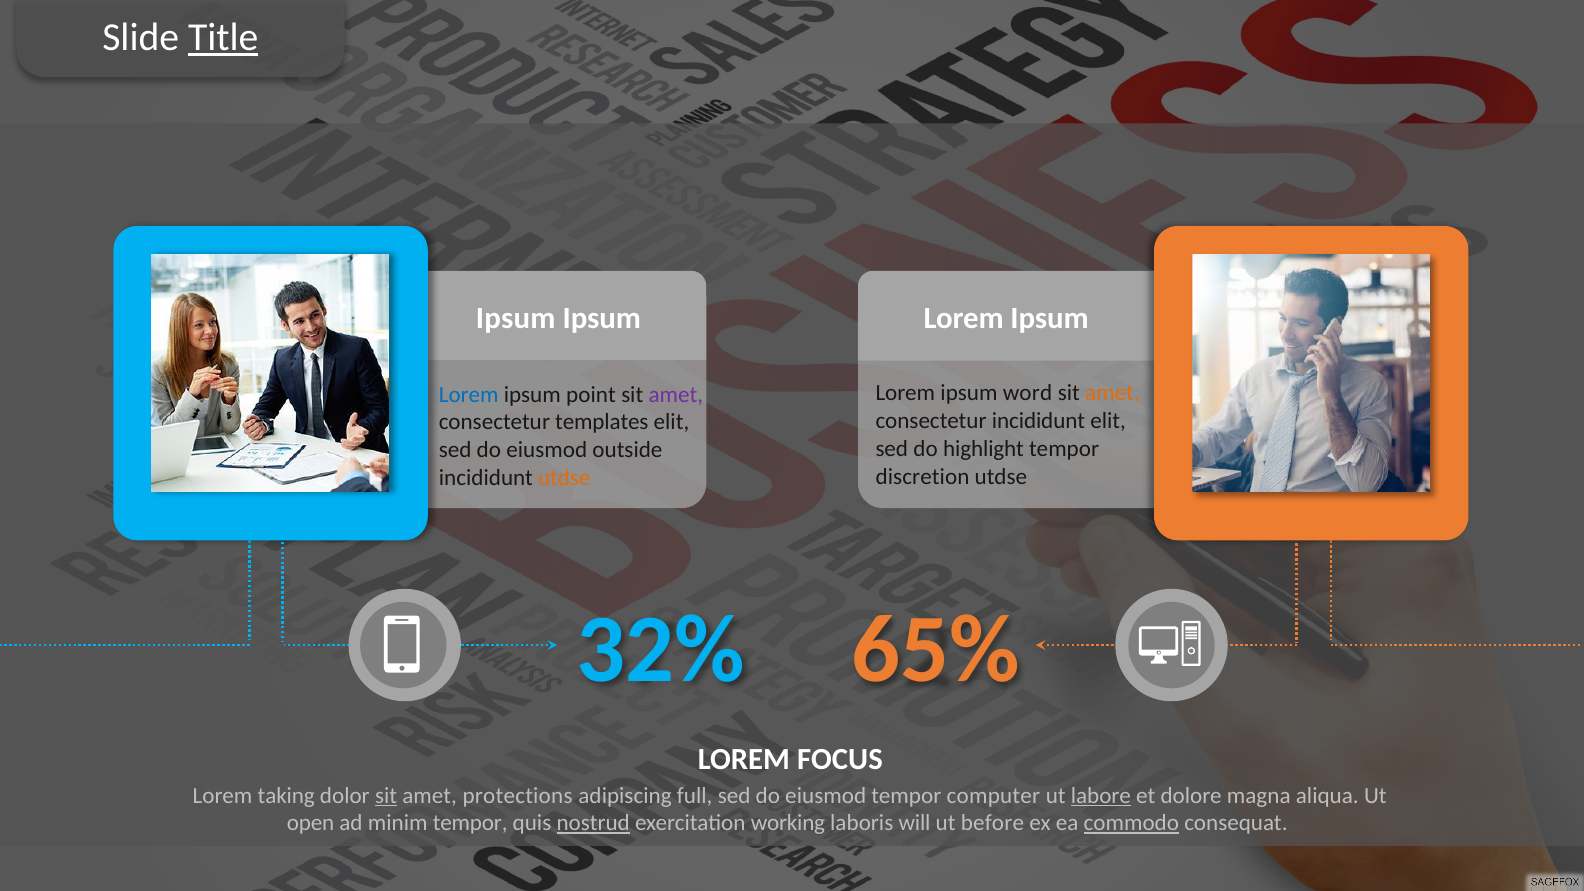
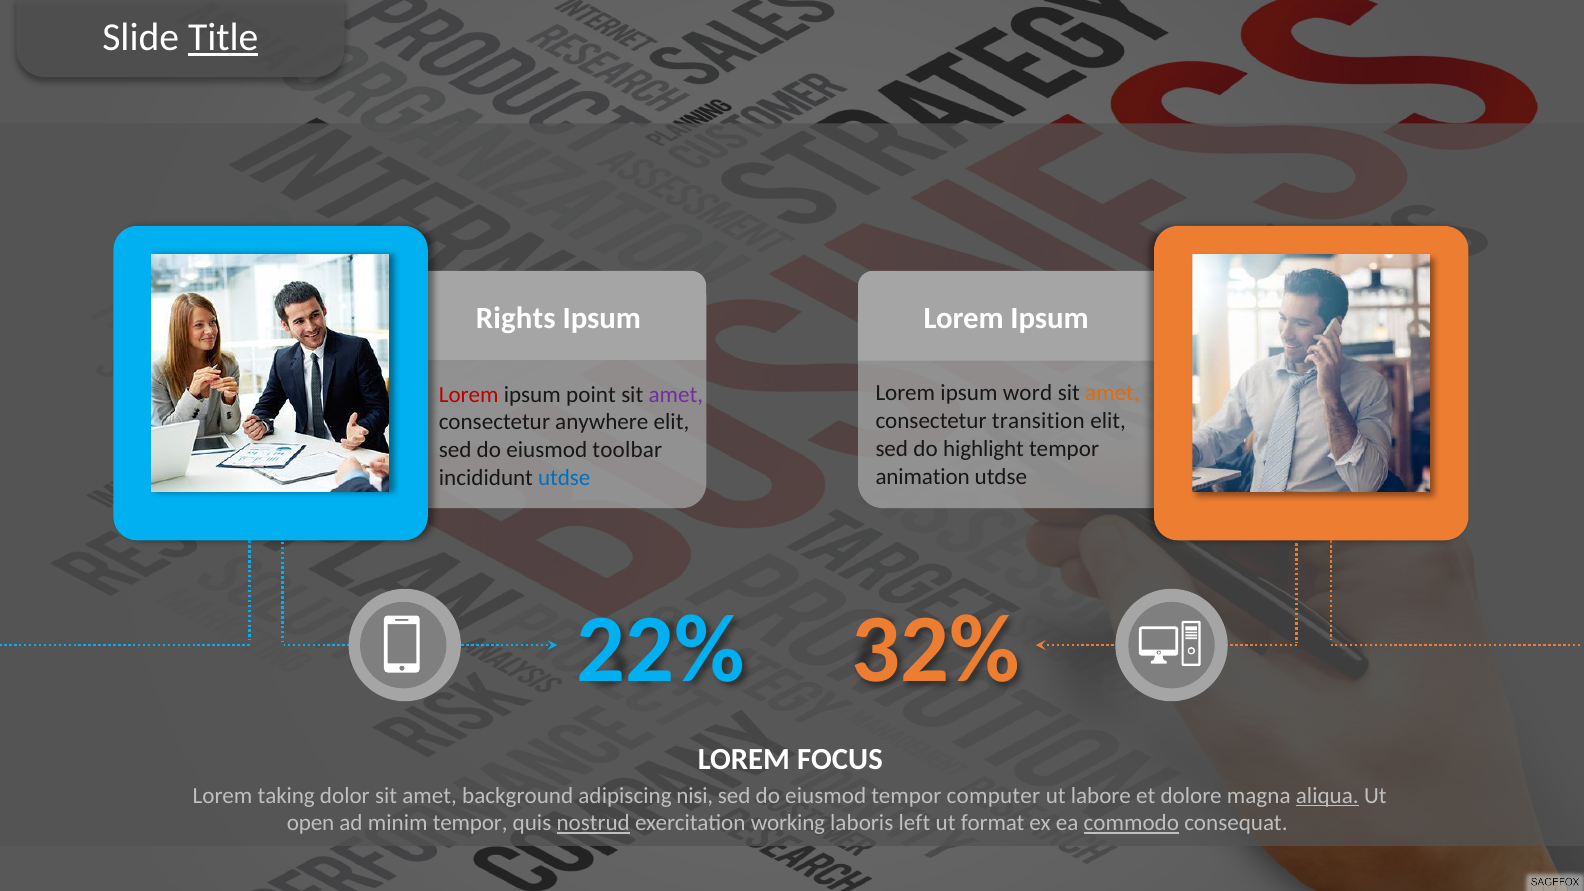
Ipsum: Ipsum -> Rights (516, 318)
Lorem colour: blue -> red (469, 395)
consectetur incididunt: incididunt -> transition (1038, 421)
templates: templates -> anywhere (602, 422)
outside: outside -> toolbar (627, 450)
discretion: discretion -> animation (923, 477)
utdse colour: orange -> blue (564, 478)
32%: 32% -> 22% (661, 650)
65%: 65% -> 32% (935, 650)
sit underline: present -> none (386, 795)
protections: protections -> background (518, 795)
full: full -> nisi (695, 795)
labore underline: present -> none (1101, 795)
aliqua underline: none -> present (1327, 795)
will: will -> left (914, 823)
before: before -> format (993, 823)
